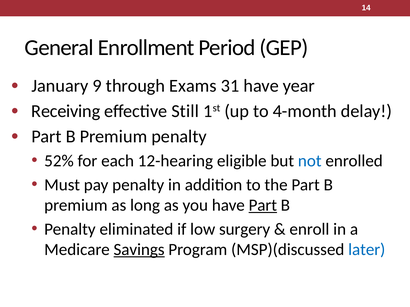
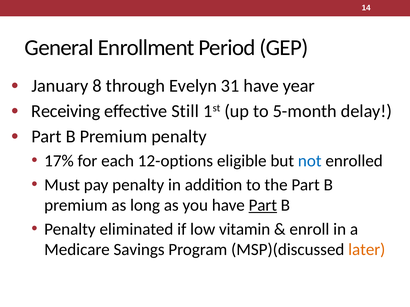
9: 9 -> 8 (97, 86)
Exams: Exams -> Evelyn (193, 86)
4-month: 4-month -> 5-month (305, 111)
52%: 52% -> 17% (59, 161)
12-hearing: 12-hearing -> 12-options (175, 161)
surgery: surgery -> vitamin (245, 229)
Savings underline: present -> none (139, 250)
later colour: blue -> orange (367, 250)
